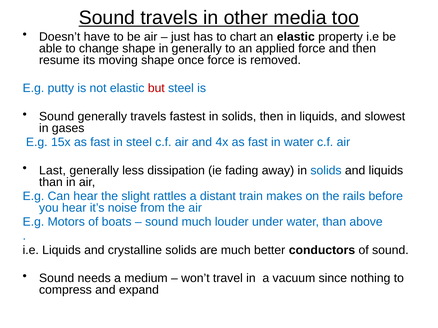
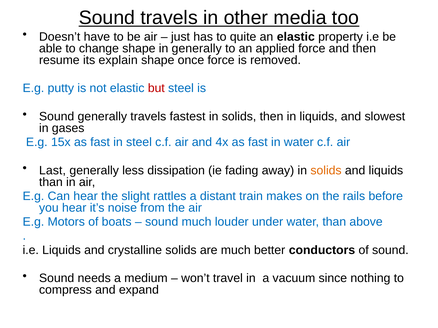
chart: chart -> quite (243, 37)
moving: moving -> explain (118, 60)
solids colour: blue -> orange (326, 171)
